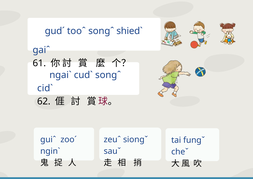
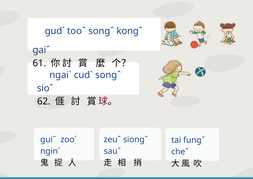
shiedˋ: shiedˋ -> kongˇ (130, 31)
cidˋ: cidˋ -> sioˆ (45, 88)
